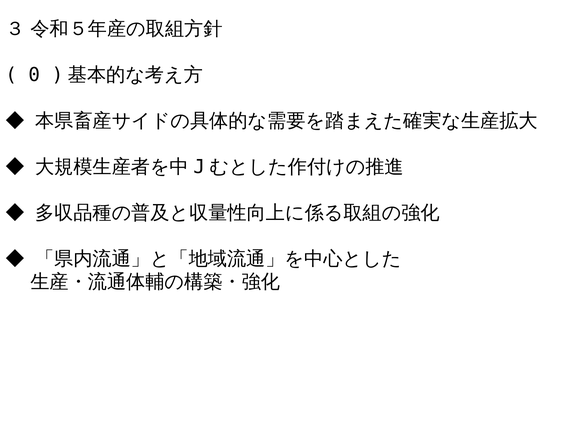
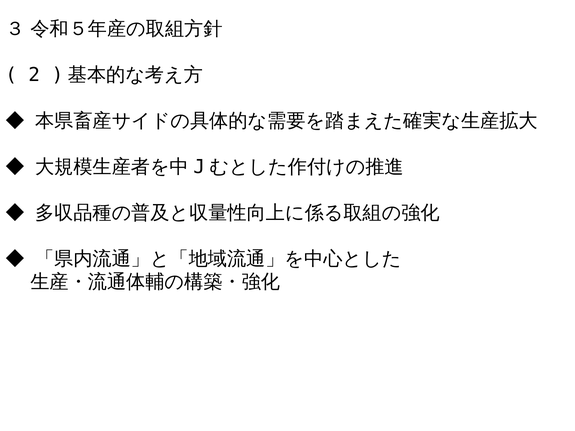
0: 0 -> 2 (34, 75)
